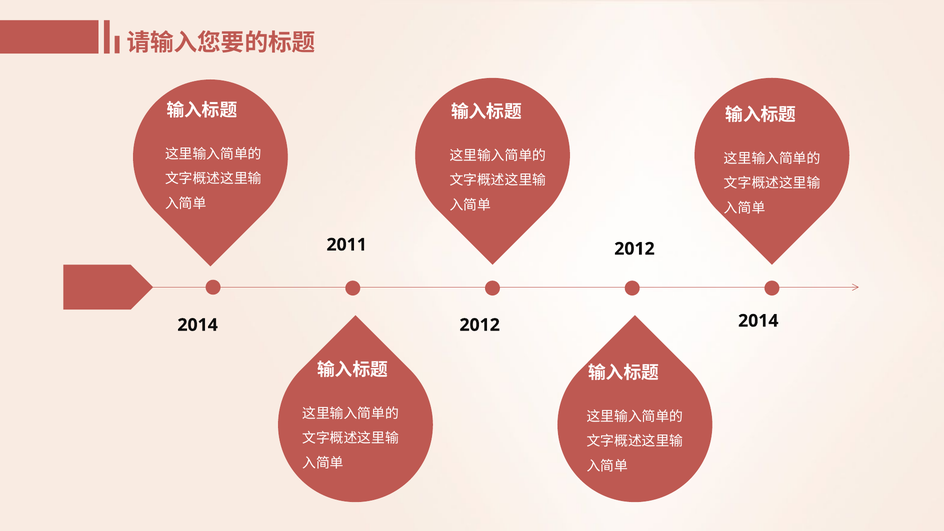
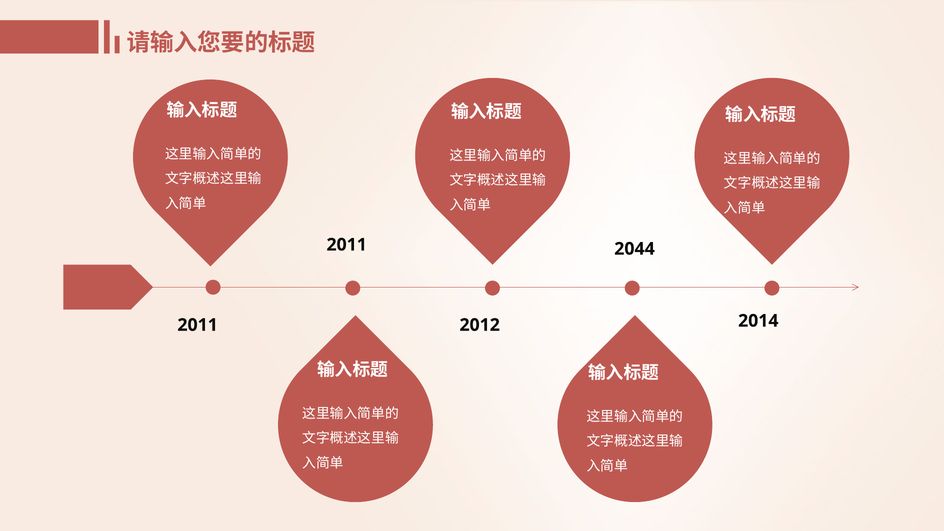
2012: 2012 -> 2044 (634, 249)
2014: 2014 -> 2011 (198, 325)
